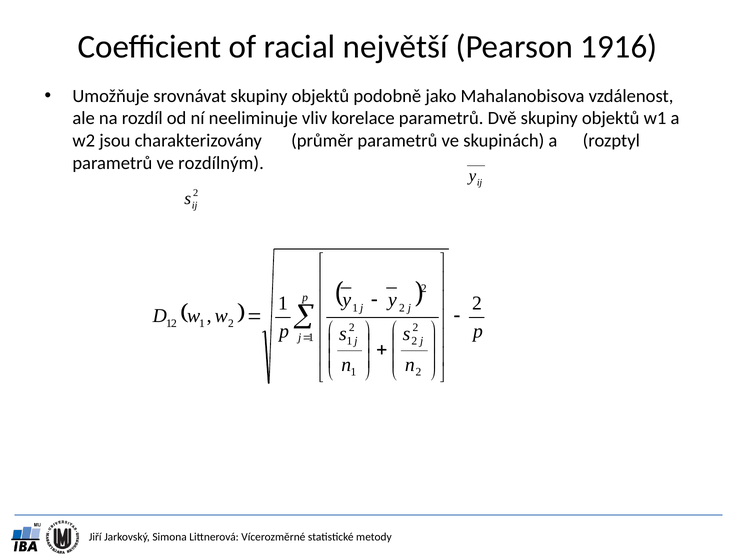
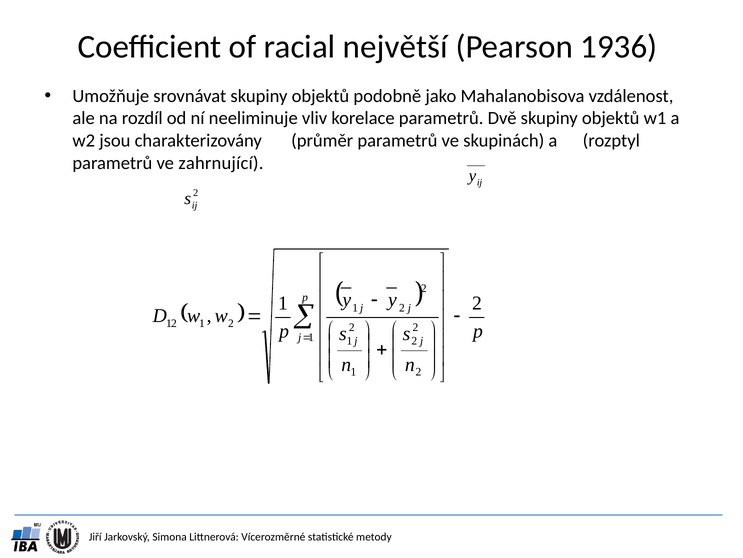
1916: 1916 -> 1936 (619, 47)
rozdílným: rozdílným -> zahrnující (221, 163)
